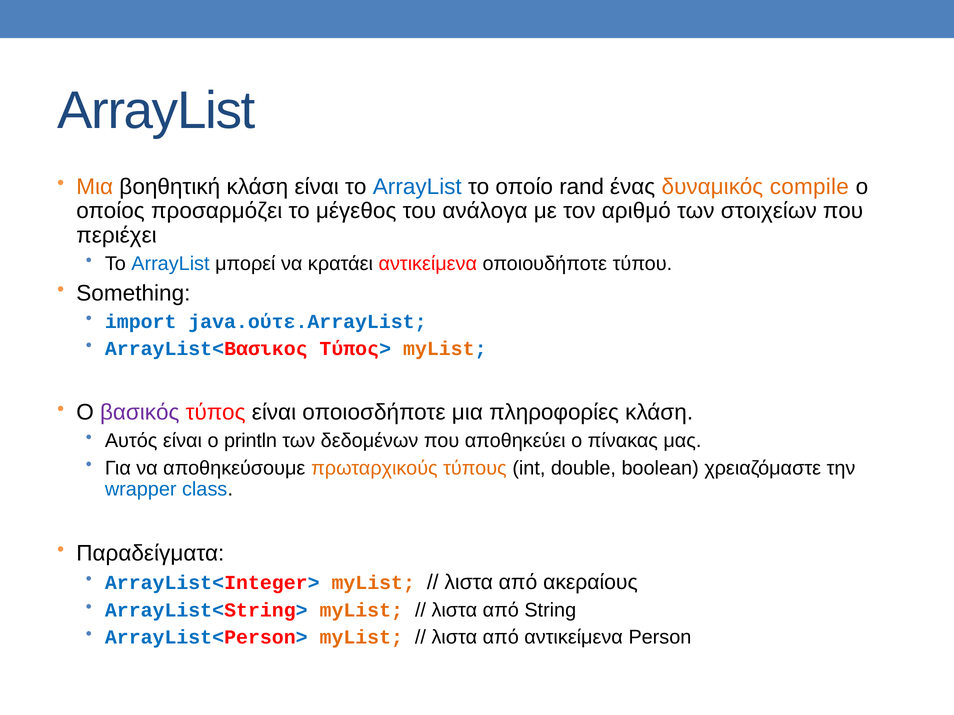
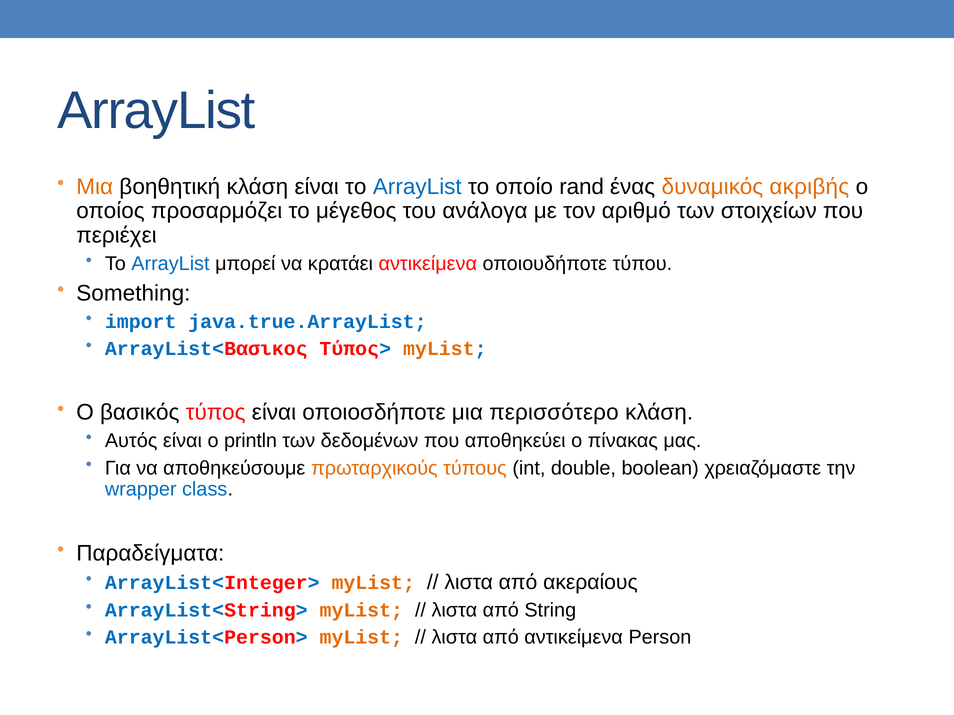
compile: compile -> ακριβής (809, 187)
java.ούτε.ArrayList: java.ούτε.ArrayList -> java.true.ArrayList (307, 322)
βασικός colour: purple -> black (140, 413)
πληροφορίες: πληροφορίες -> περισσότερο (554, 413)
